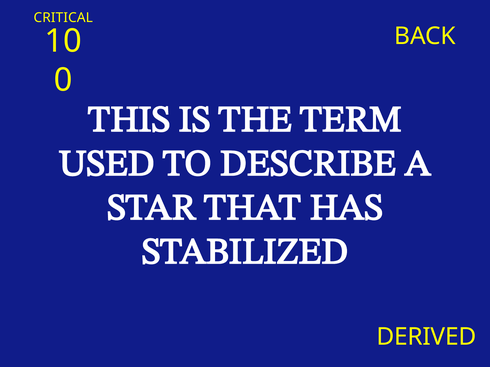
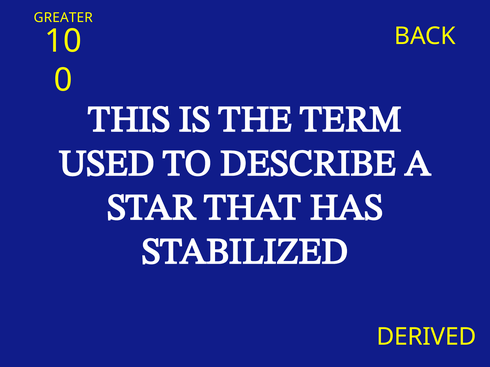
CRITICAL: CRITICAL -> GREATER (63, 18)
